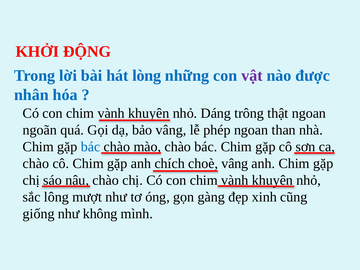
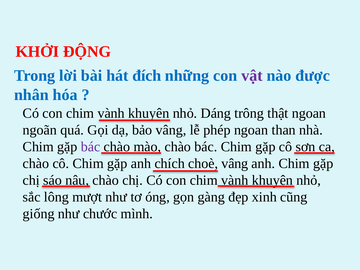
lòng: lòng -> đích (147, 76)
bác colour: blue -> purple (91, 147)
không: không -> chước (100, 214)
